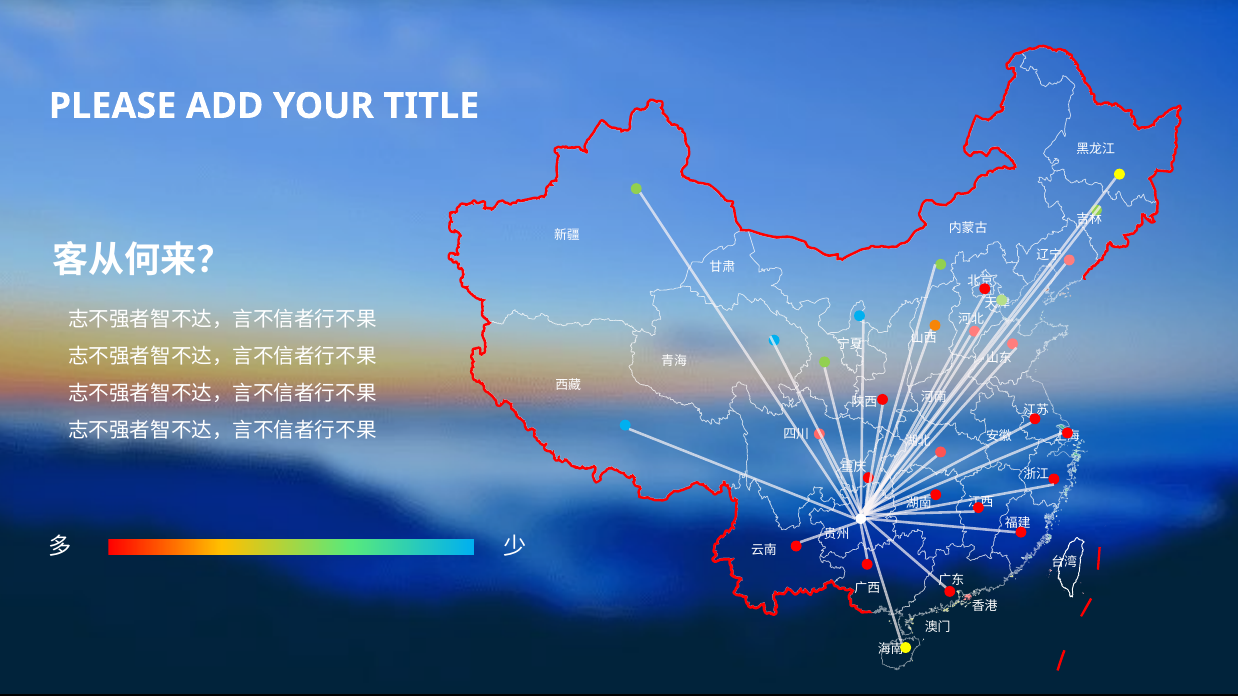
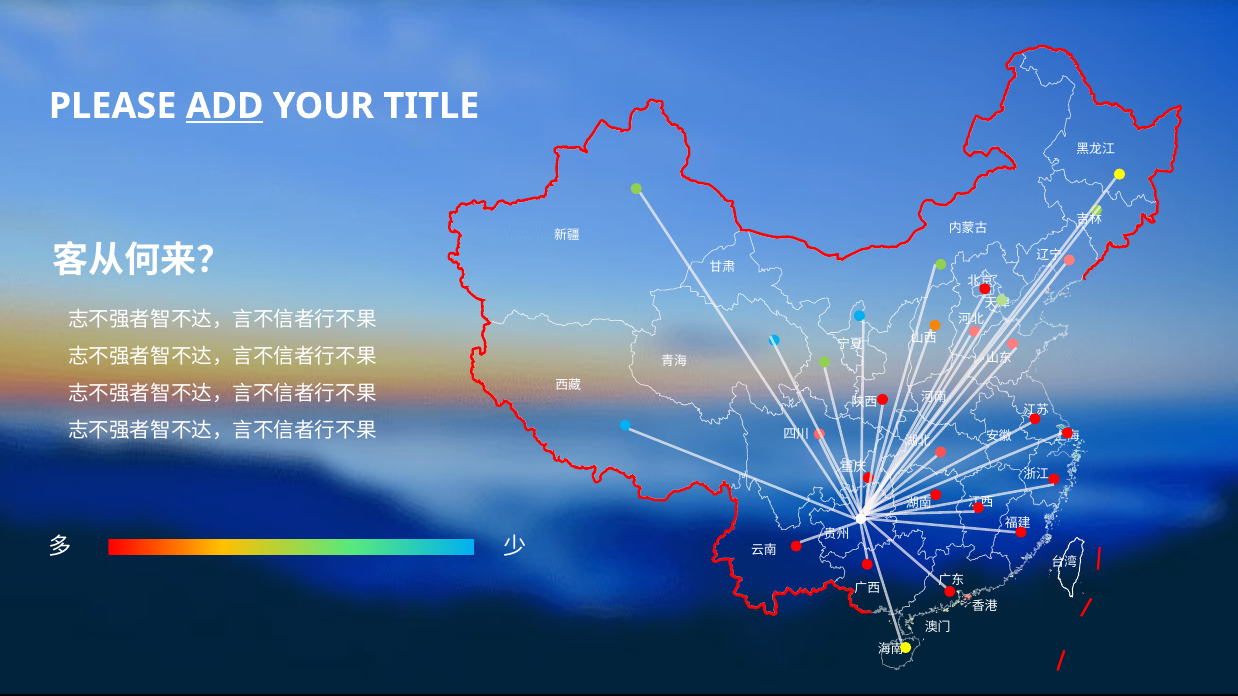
ADD underline: none -> present (225, 106)
